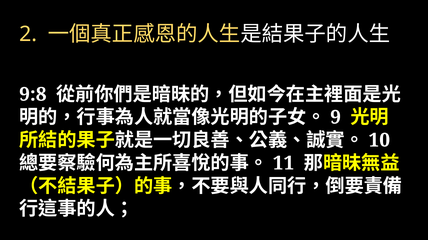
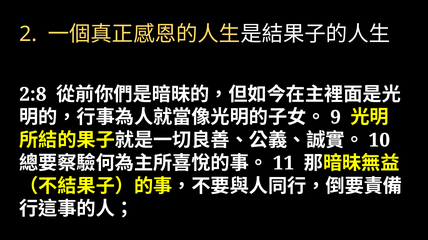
9:8: 9:8 -> 2:8 (33, 95)
